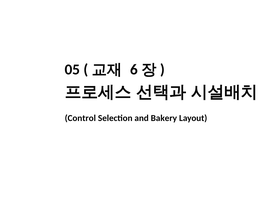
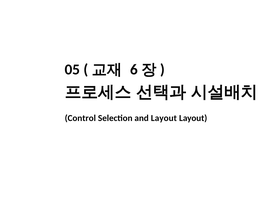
and Bakery: Bakery -> Layout (164, 118)
